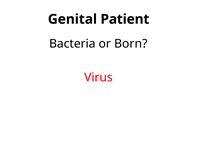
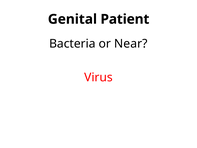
Born: Born -> Near (131, 44)
